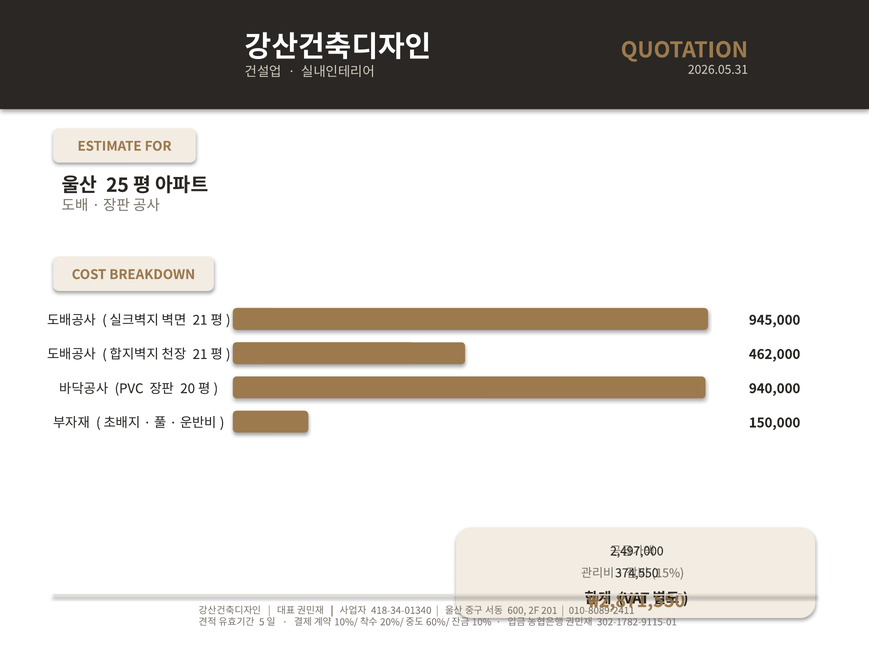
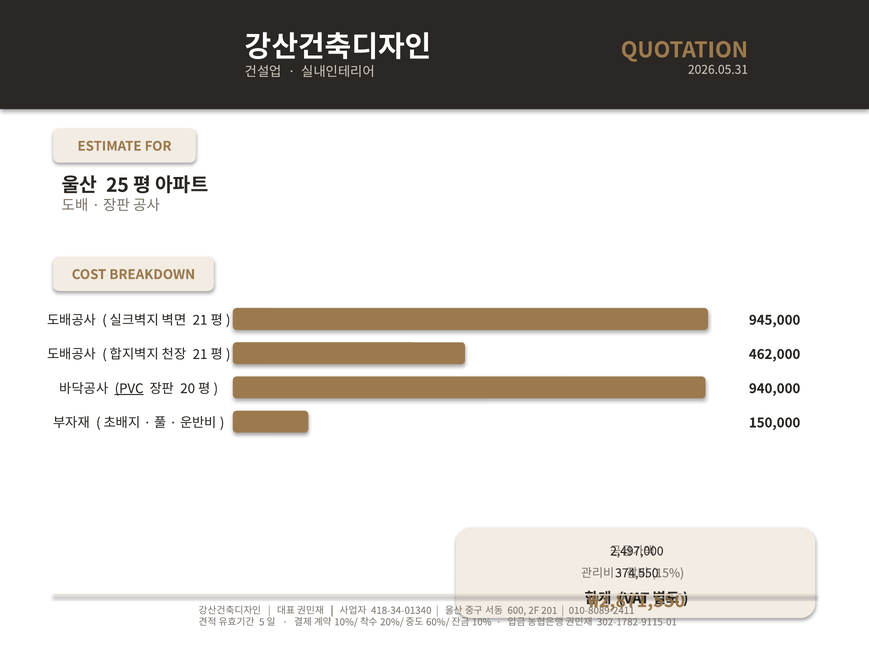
PVC underline: none -> present (129, 389)
